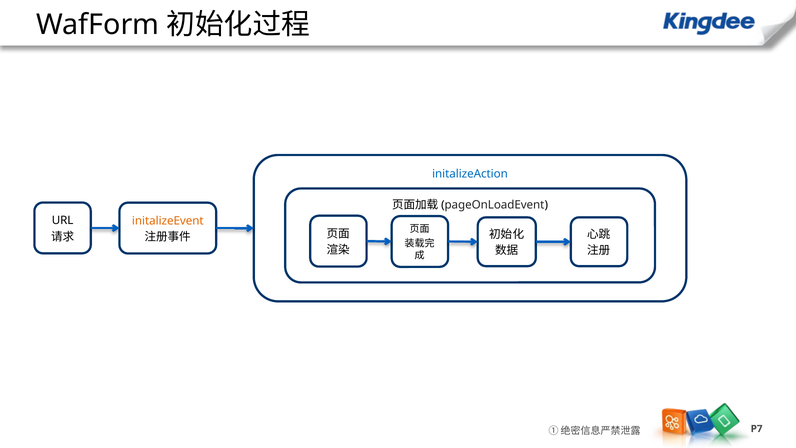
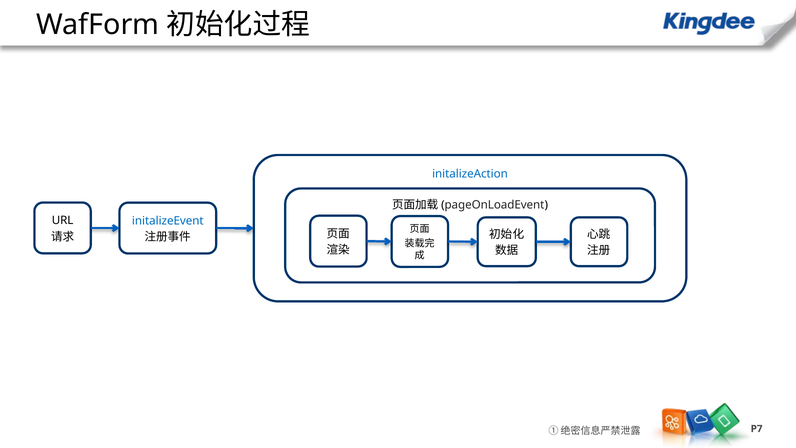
initalizeEvent colour: orange -> blue (168, 221)
